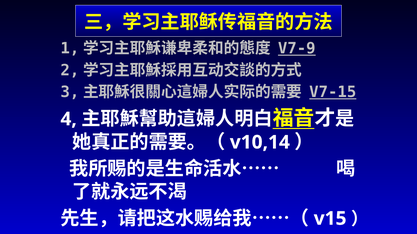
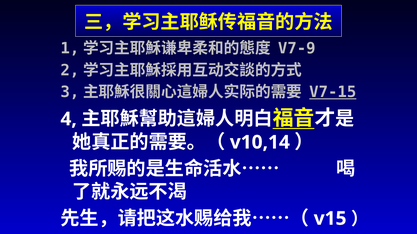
V7-9 underline: present -> none (297, 49)
